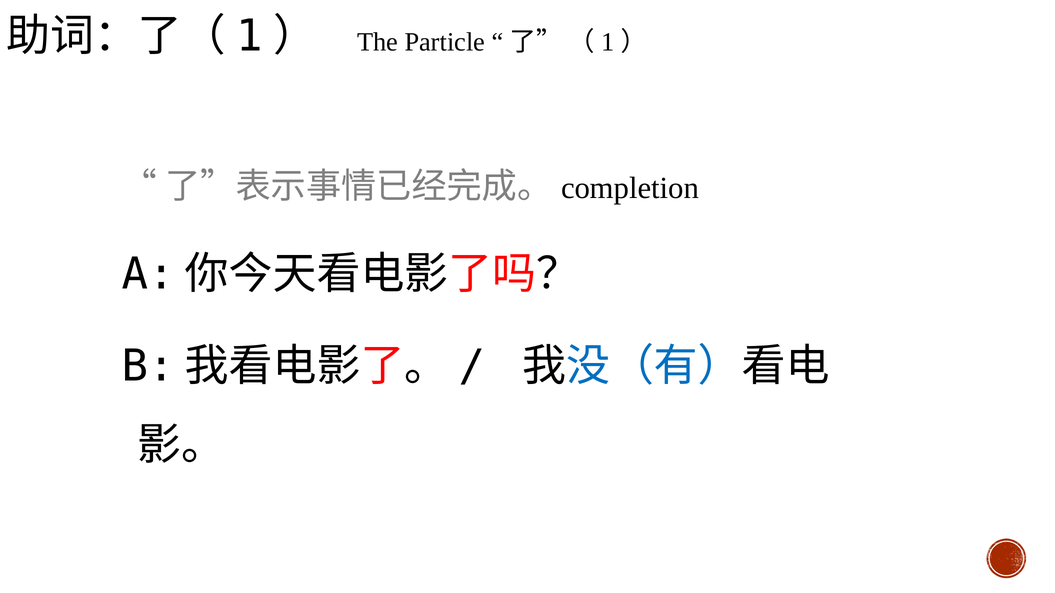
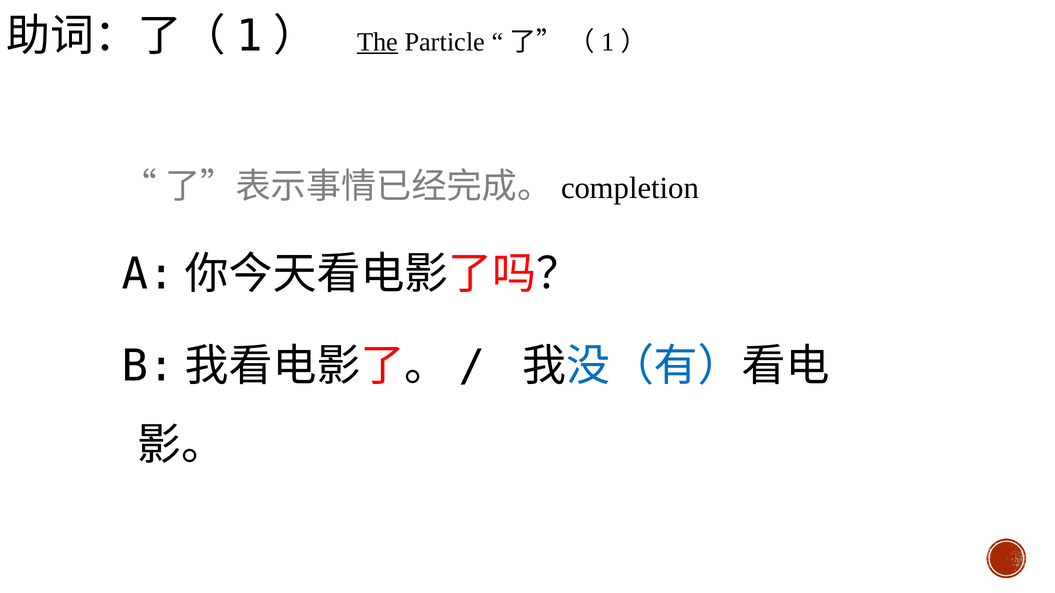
The underline: none -> present (378, 42)
